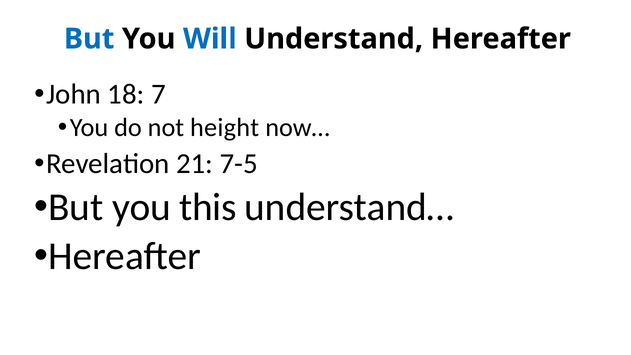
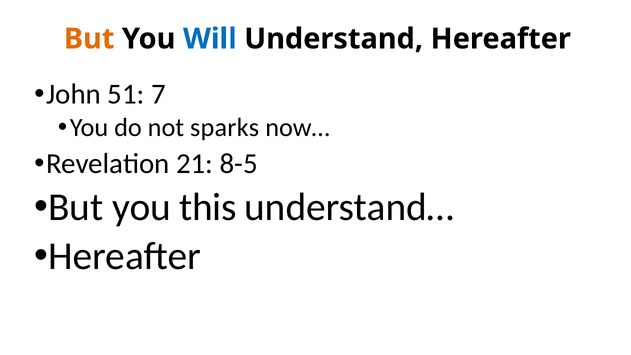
But colour: blue -> orange (89, 39)
18: 18 -> 51 (126, 94)
height: height -> sparks (225, 127)
7-5: 7-5 -> 8-5 (239, 164)
